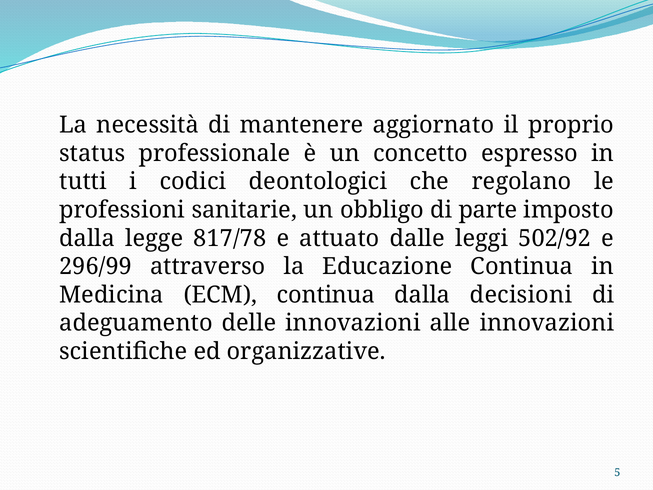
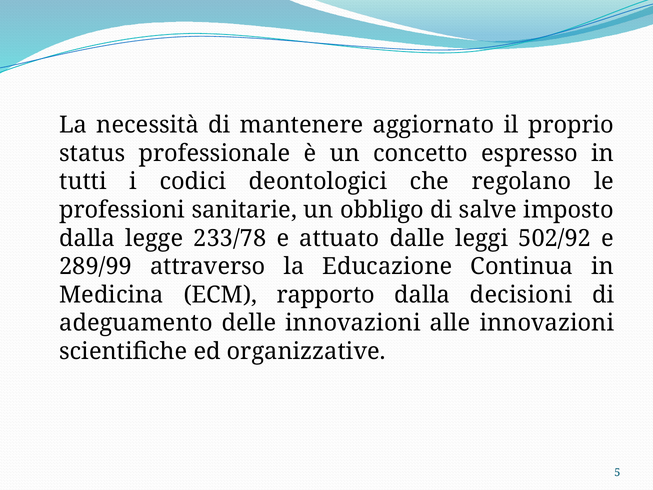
parte: parte -> salve (488, 210)
817/78: 817/78 -> 233/78 (230, 238)
296/99: 296/99 -> 289/99 (96, 266)
ECM continua: continua -> rapporto (326, 295)
